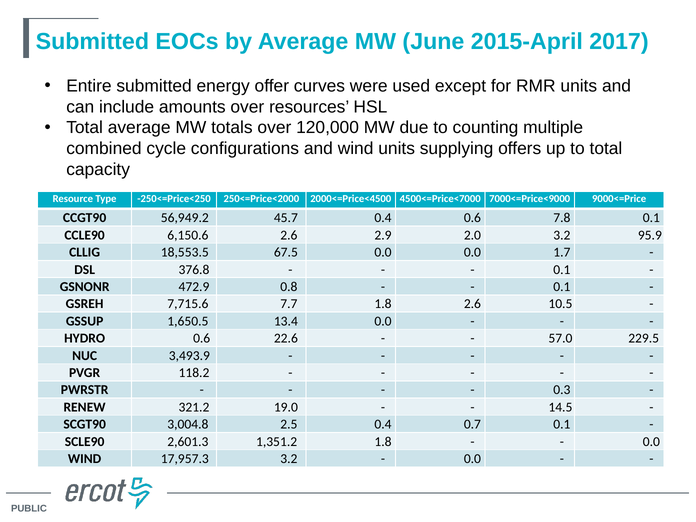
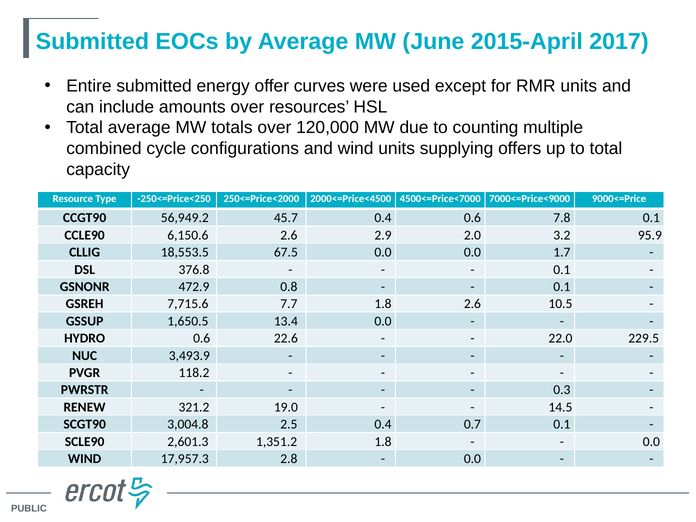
57.0: 57.0 -> 22.0 (560, 338)
17,957.3 3.2: 3.2 -> 2.8 (289, 459)
